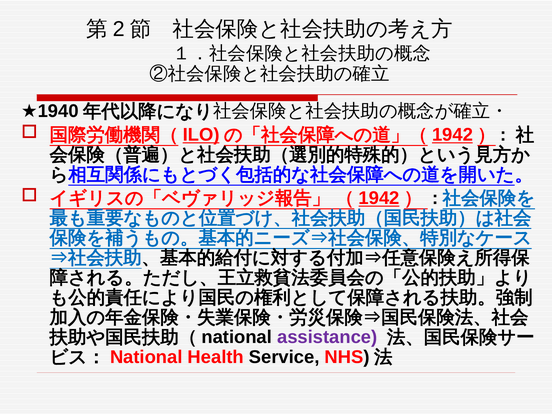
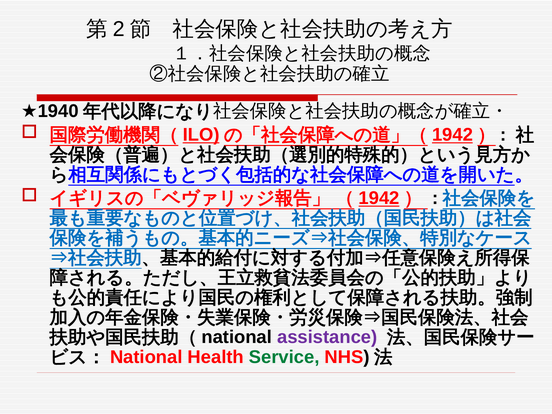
Service colour: black -> green (284, 357)
